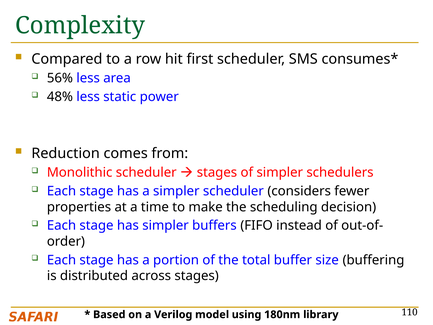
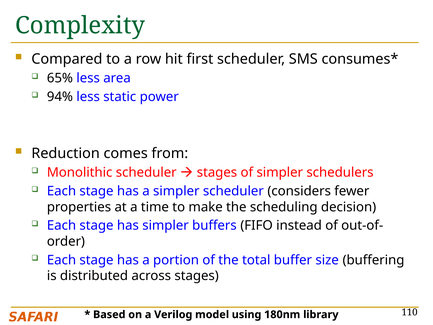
56%: 56% -> 65% (60, 78)
48%: 48% -> 94% (60, 97)
